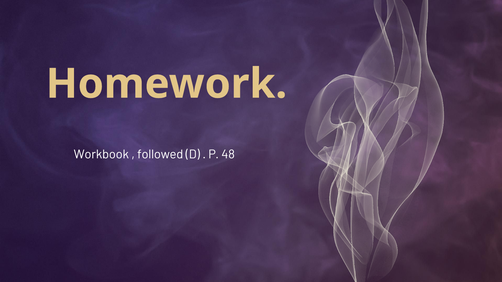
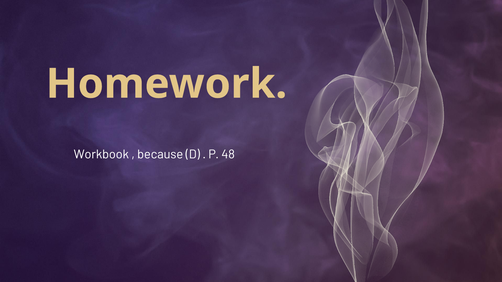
followed: followed -> because (160, 154)
